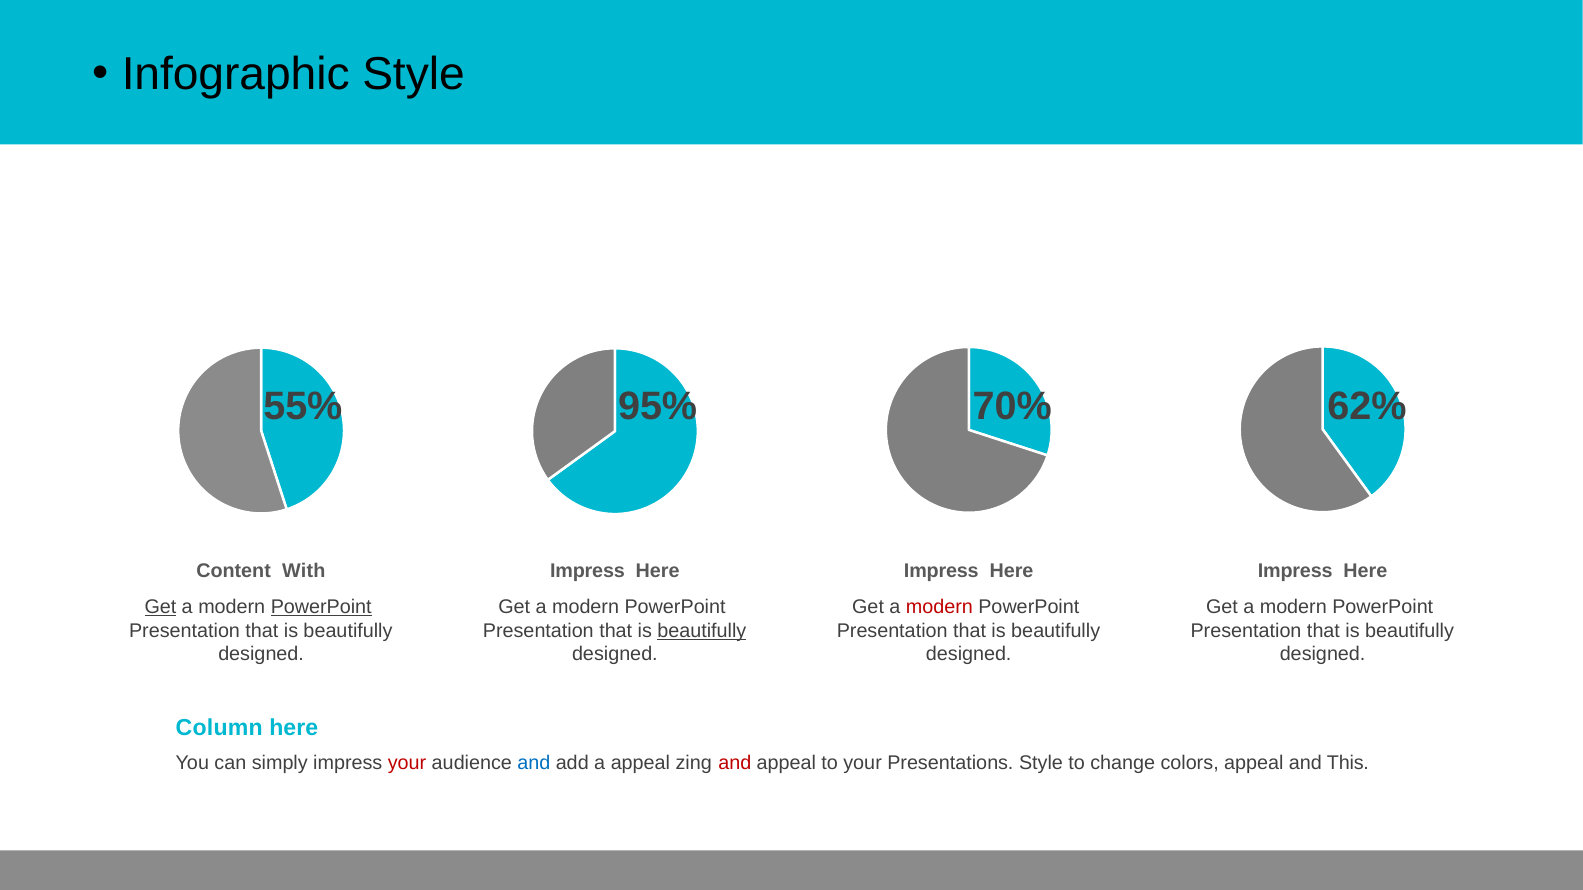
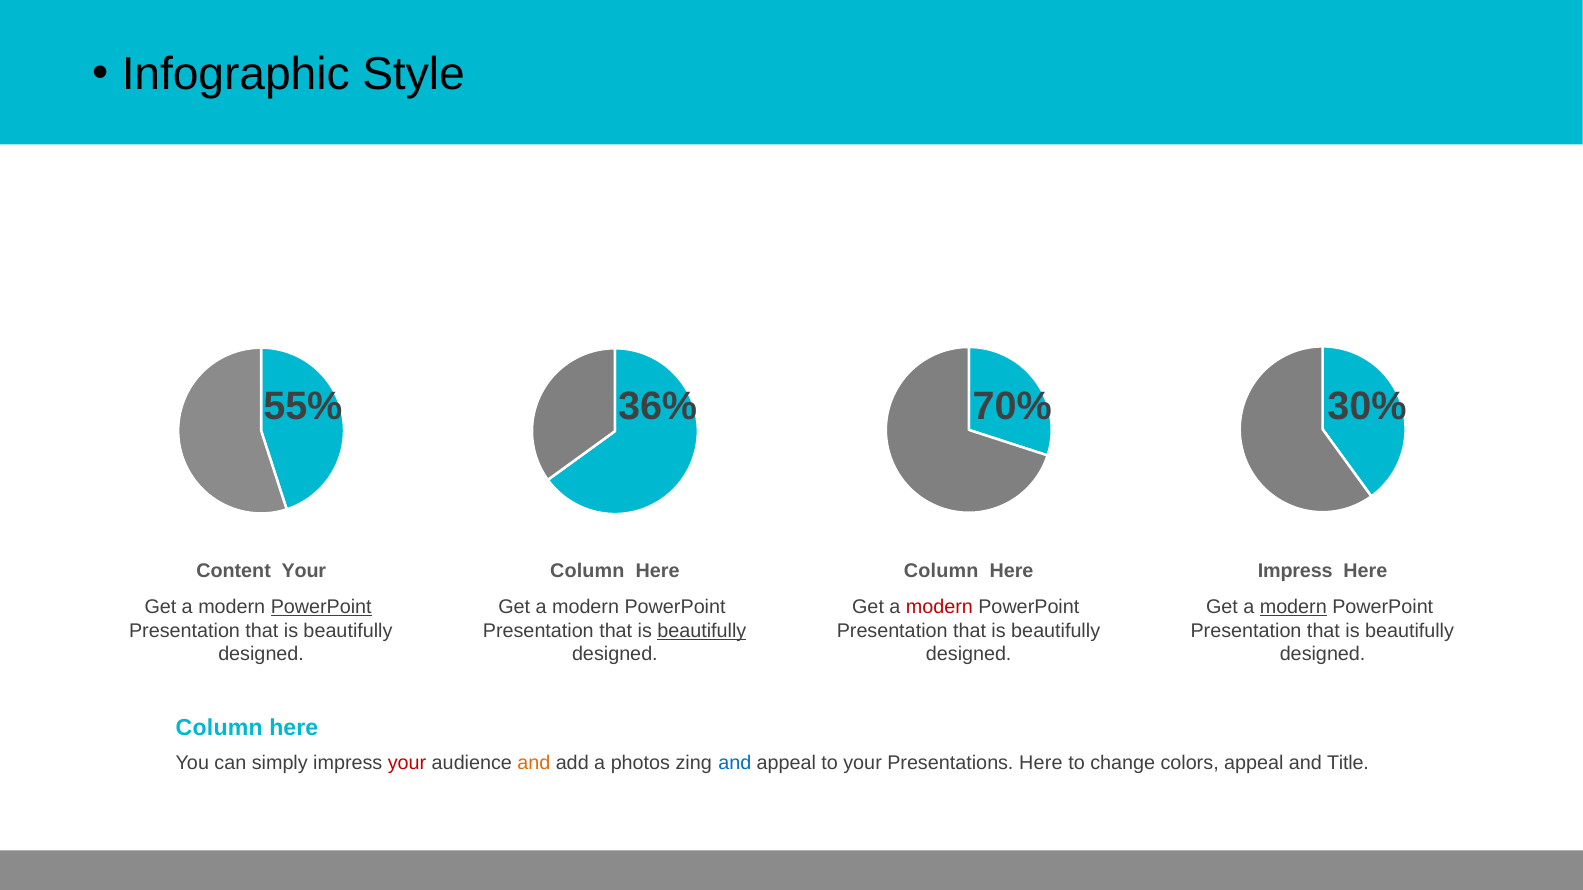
95%: 95% -> 36% (658, 407)
62%: 62% -> 30% (1367, 407)
Content With: With -> Your (304, 571)
Impress: Impress -> Column (587, 571)
Impress: Impress -> Column (941, 571)
Get underline: present -> none (160, 607)
modern underline: none -> present (1293, 607)
and colour: blue -> orange (534, 764)
a appeal: appeal -> photos (640, 764)
and colour: red -> blue (735, 764)
Presentations Style: Style -> Here (1041, 764)
This: This -> Title (1348, 764)
